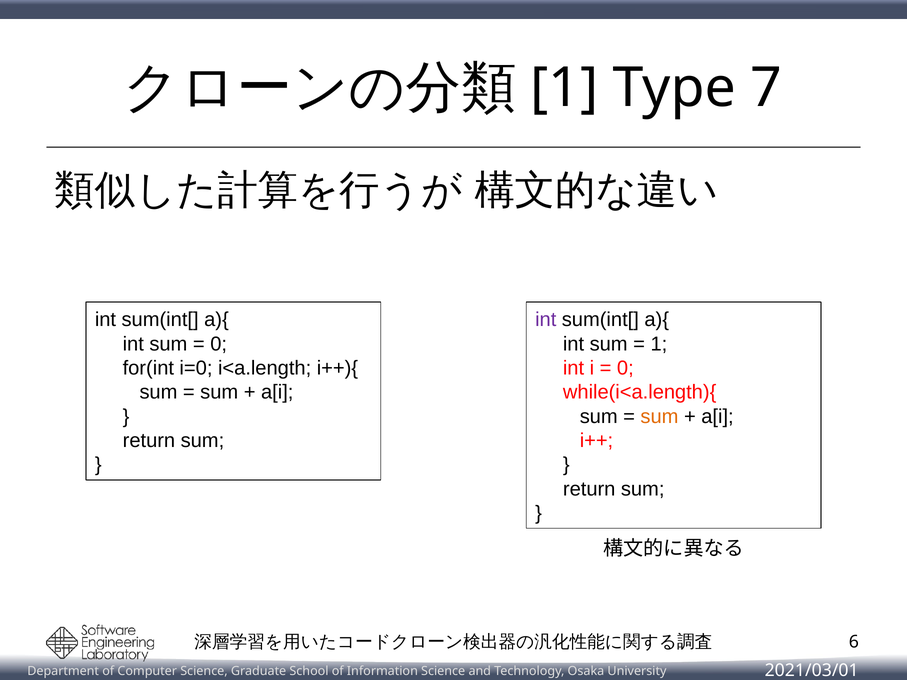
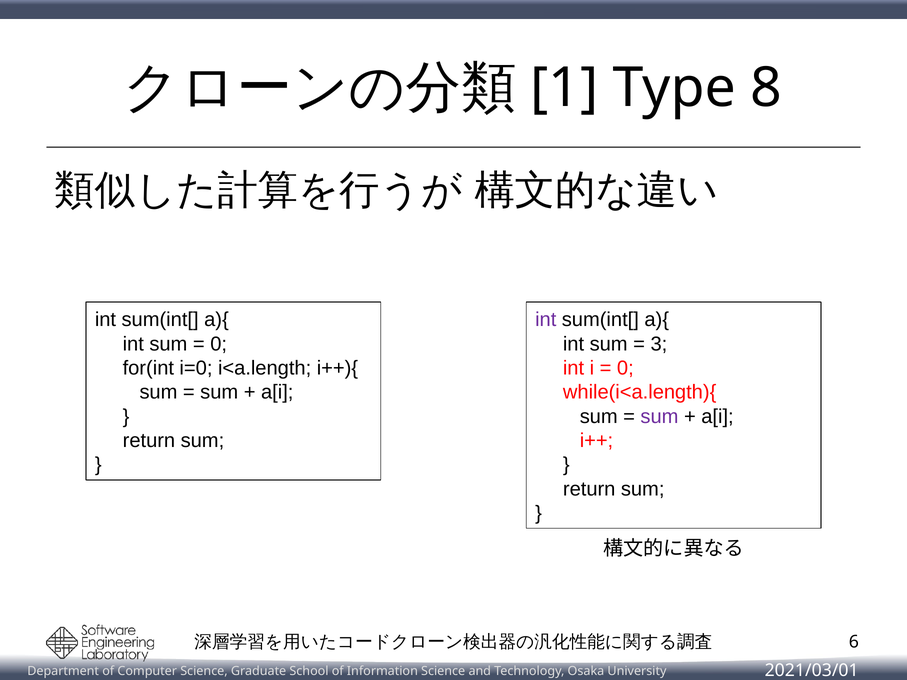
7: 7 -> 8 (766, 88)
1: 1 -> 3 (659, 344)
sum colour: orange -> purple (659, 417)
